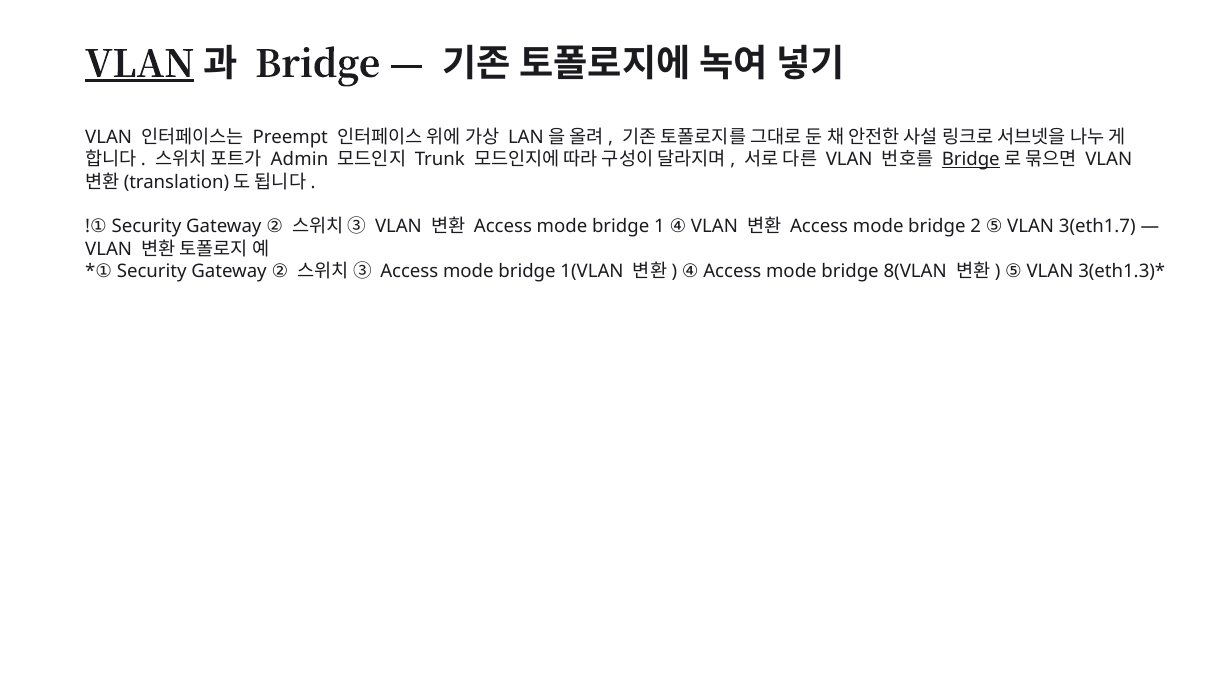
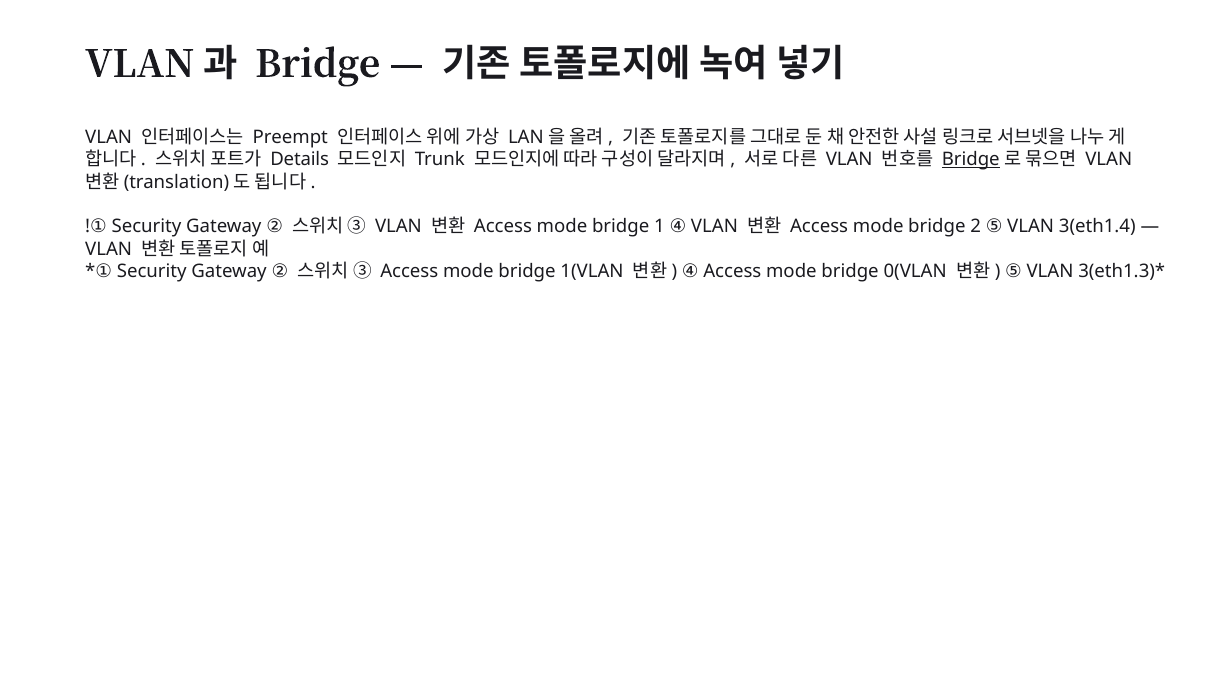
VLAN underline: present -> none (140, 64)
Admin: Admin -> Details (300, 160)
3(eth1.7: 3(eth1.7 -> 3(eth1.4 (1097, 227)
8(VLAN: 8(VLAN -> 0(VLAN (915, 271)
